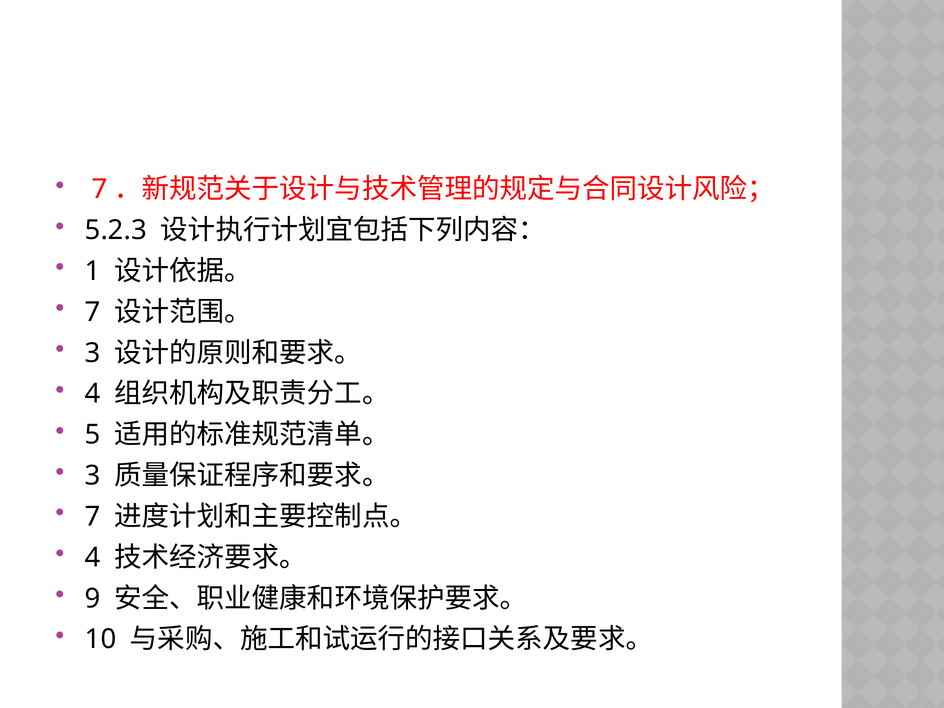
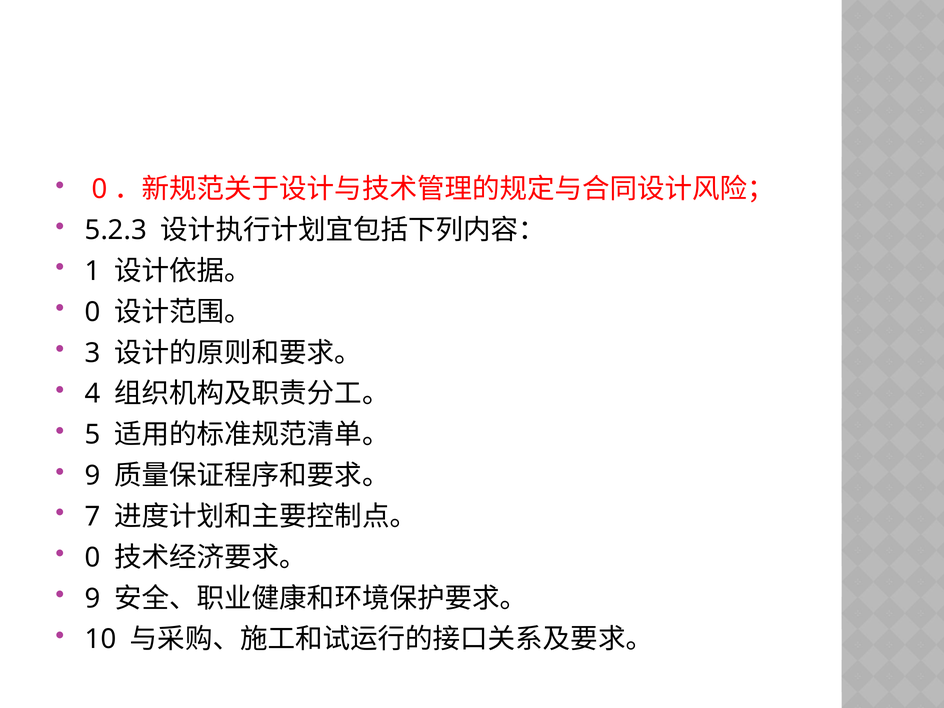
7: 7 -> 0 (100, 189)
7: 7 -> 0 (93, 312)
3: 3 -> 9 (93, 476)
4: 4 -> 0 (93, 558)
